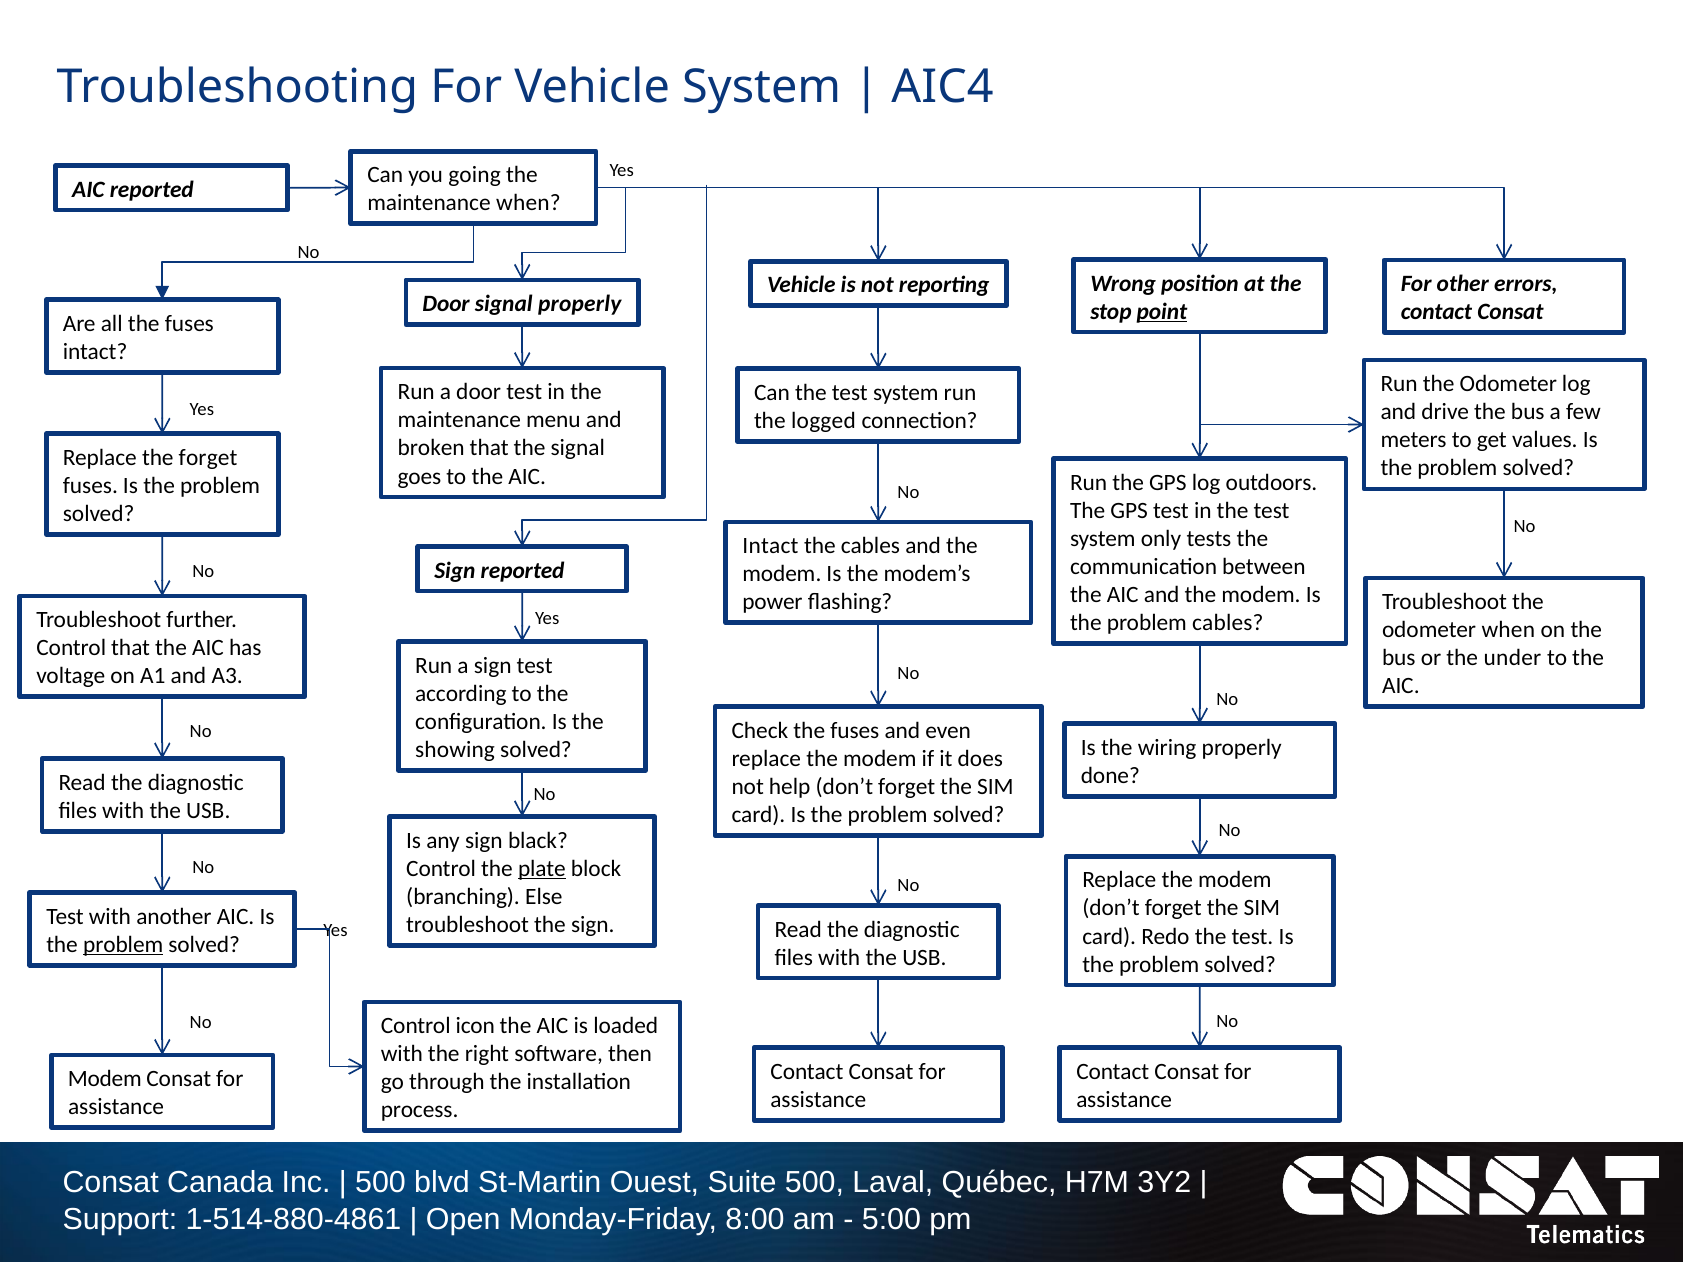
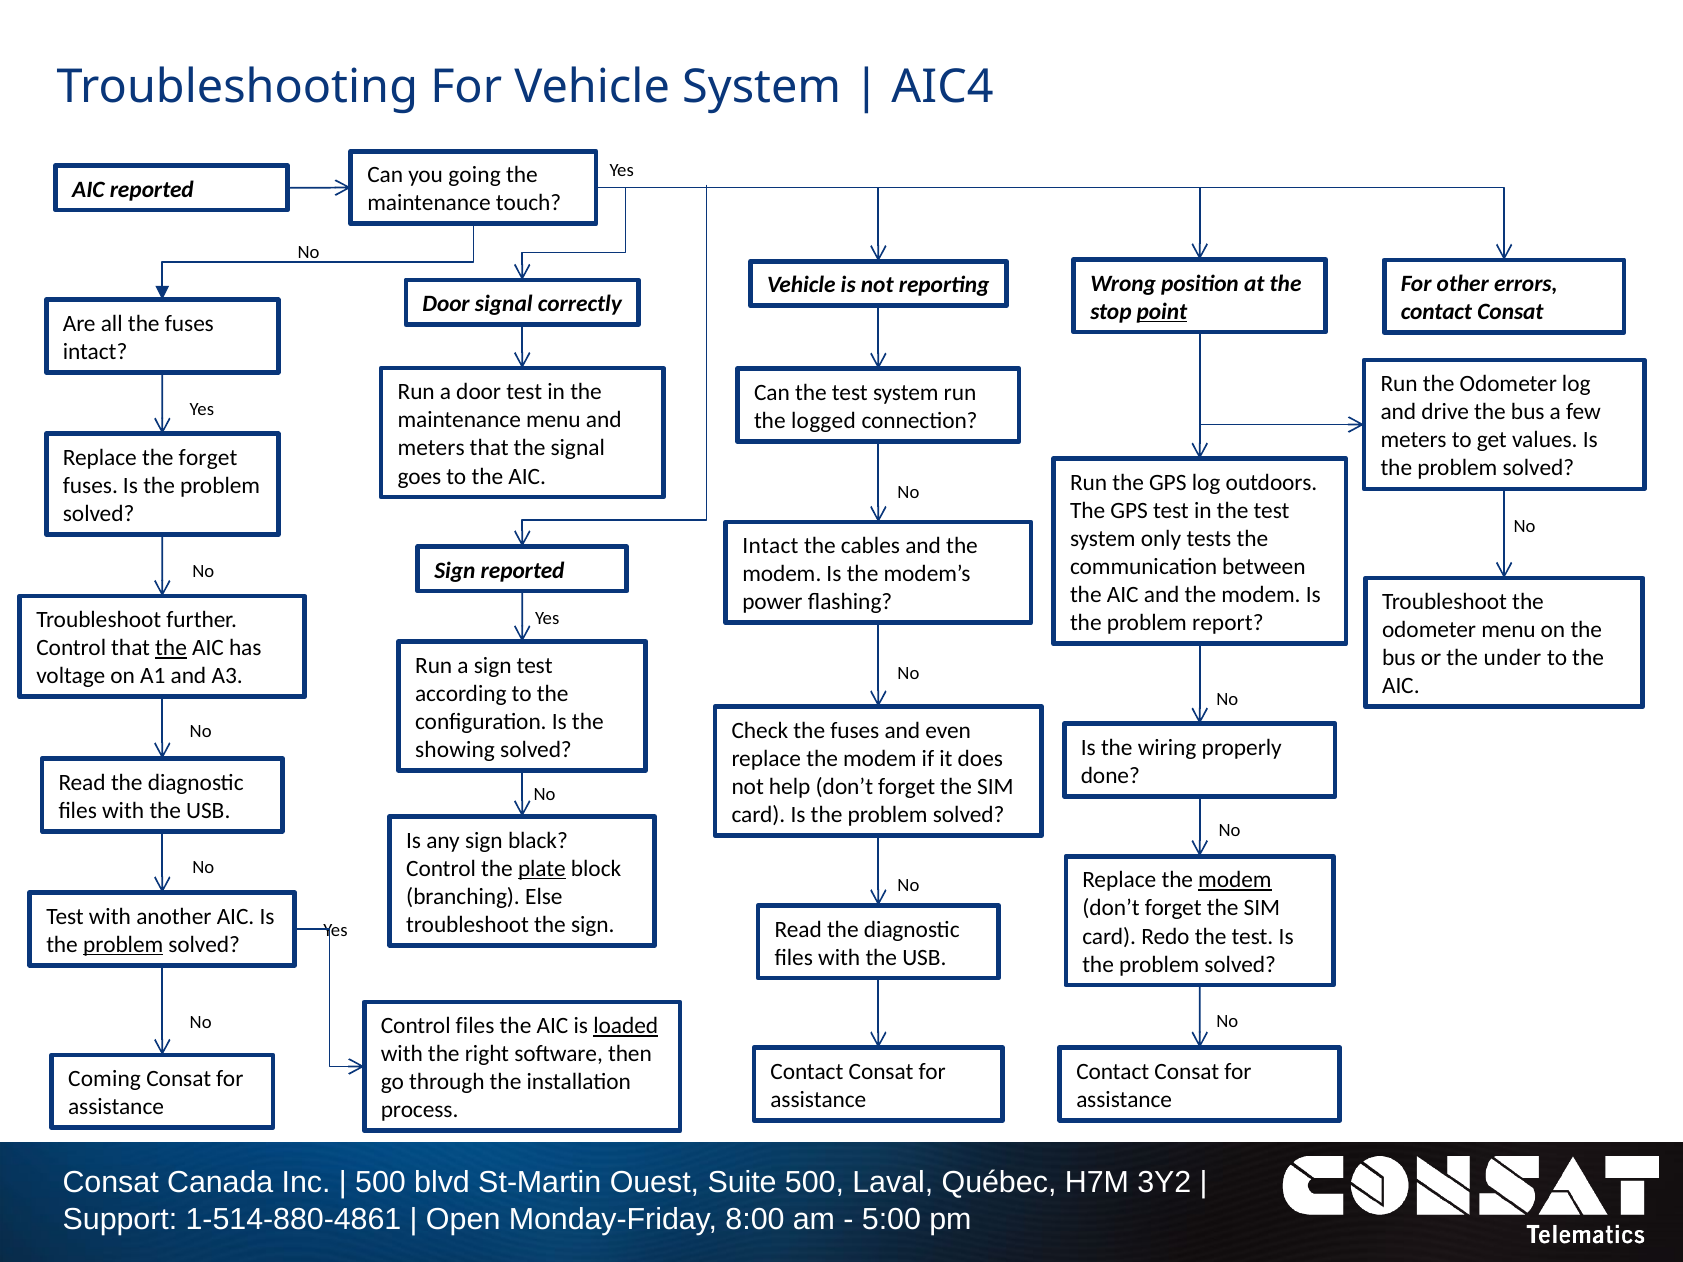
maintenance when: when -> touch (529, 203)
signal properly: properly -> correctly (580, 304)
broken: broken -> meters (431, 448)
problem cables: cables -> report (1228, 623)
odometer when: when -> menu (1509, 630)
the underline: none -> present (171, 648)
modem underline: none -> present (1235, 880)
Control icon: icon -> files (475, 1026)
loaded underline: none -> present (626, 1026)
Modem: Modem -> Coming (105, 1079)
